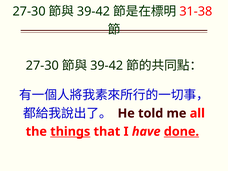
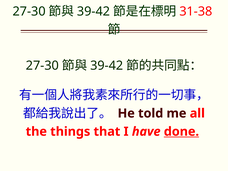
things underline: present -> none (70, 132)
